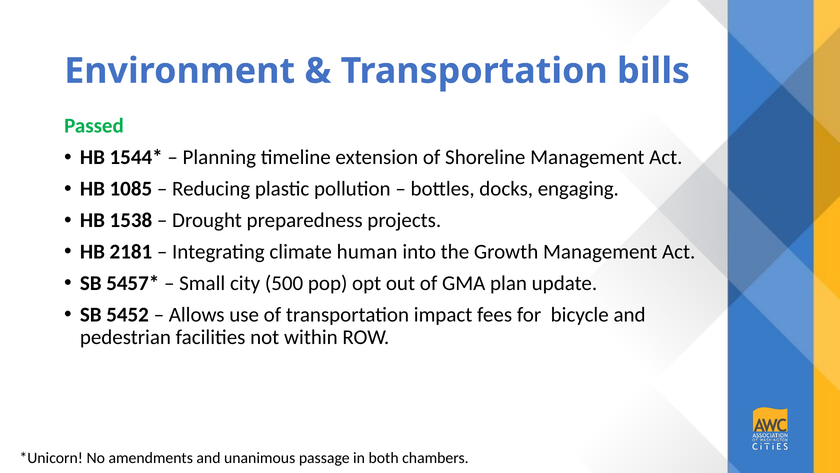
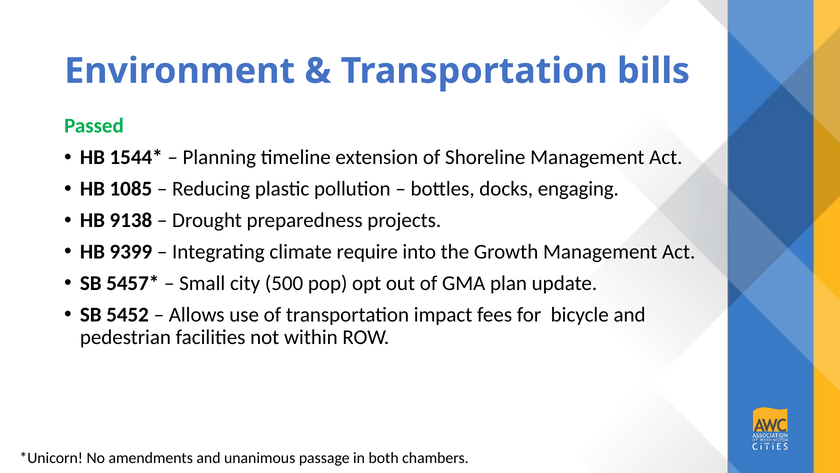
1538: 1538 -> 9138 (131, 220)
2181: 2181 -> 9399 (131, 252)
human: human -> require (367, 252)
